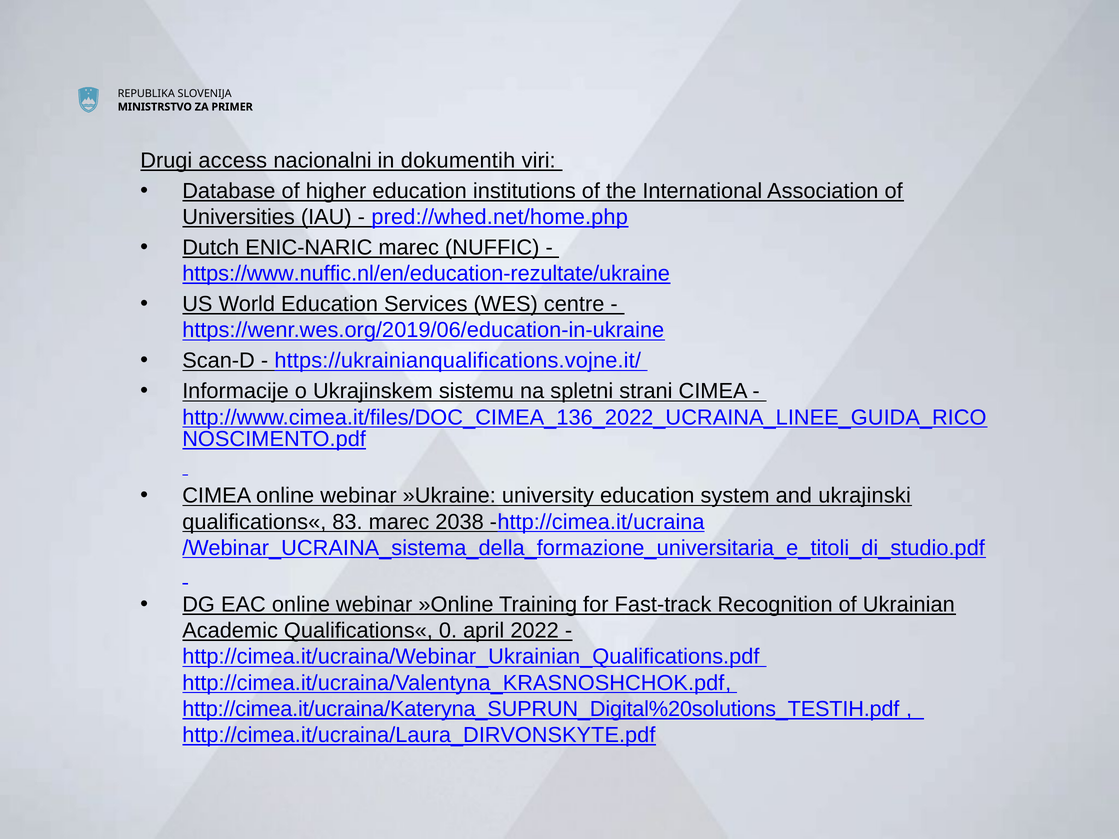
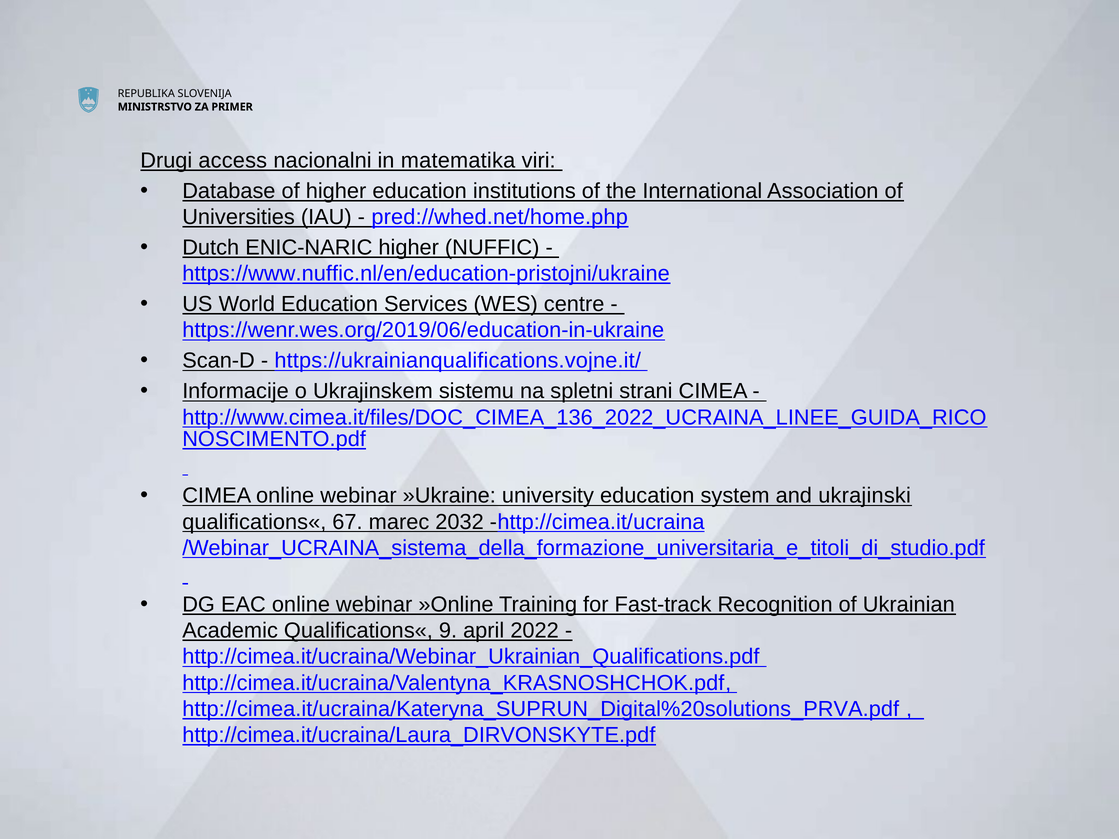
dokumentih: dokumentih -> matematika (458, 161)
ENIC-NARIC marec: marec -> higher (409, 248)
https://www.nuffic.nl/en/education-rezultate/ukraine: https://www.nuffic.nl/en/education-rezultate/ukraine -> https://www.nuffic.nl/en/education-pristojni/ukraine (426, 274)
83: 83 -> 67 (347, 522)
2038: 2038 -> 2032 (460, 522)
0: 0 -> 9 (448, 631)
http://cimea.it/ucraina/Kateryna_SUPRUN_Digital%20solutions_TESTIH.pdf: http://cimea.it/ucraina/Kateryna_SUPRUN_Digital%20solutions_TESTIH.pdf -> http://cimea.it/ucraina/Kateryna_SUPRUN_Digital%20solutions_PRVA.pdf (541, 709)
